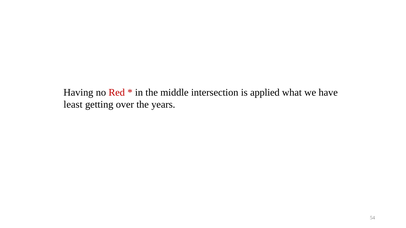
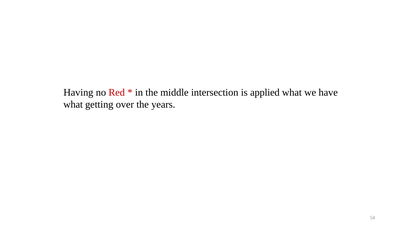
least: least -> what (73, 105)
